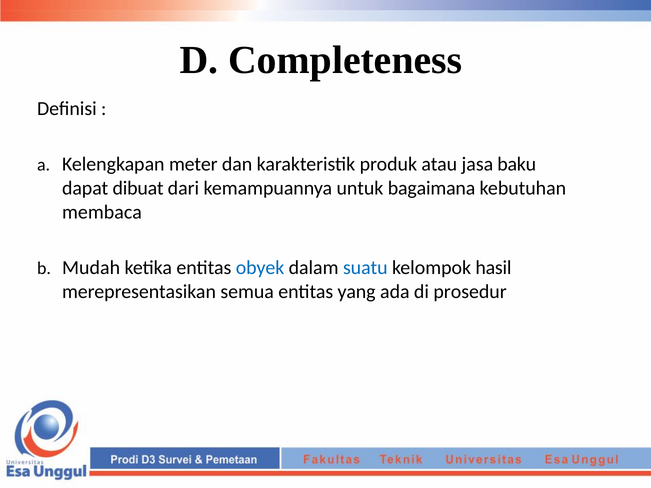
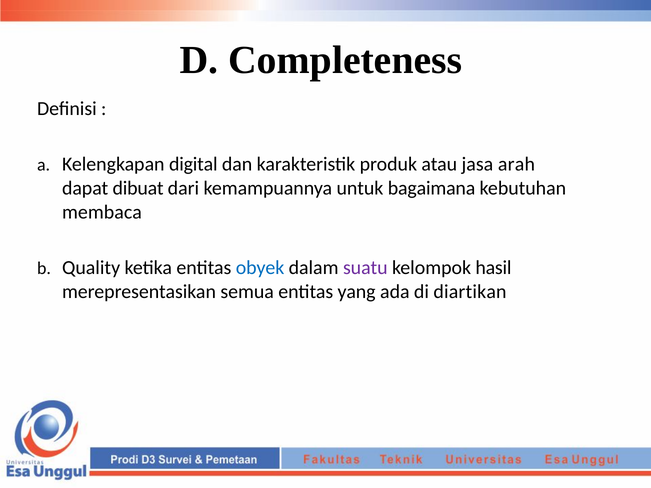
meter: meter -> digital (193, 164)
baku: baku -> arah (516, 164)
Mudah: Mudah -> Quality (91, 268)
suatu colour: blue -> purple (365, 268)
prosedur: prosedur -> diartikan (470, 292)
